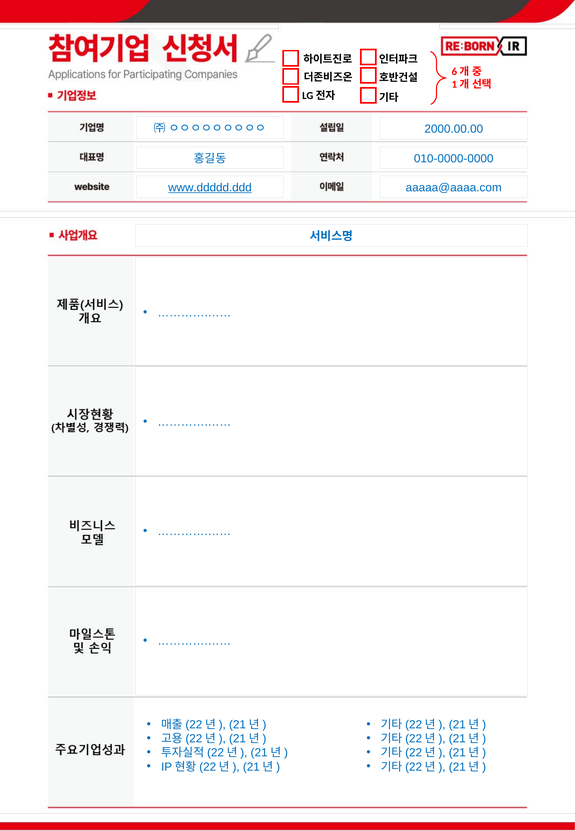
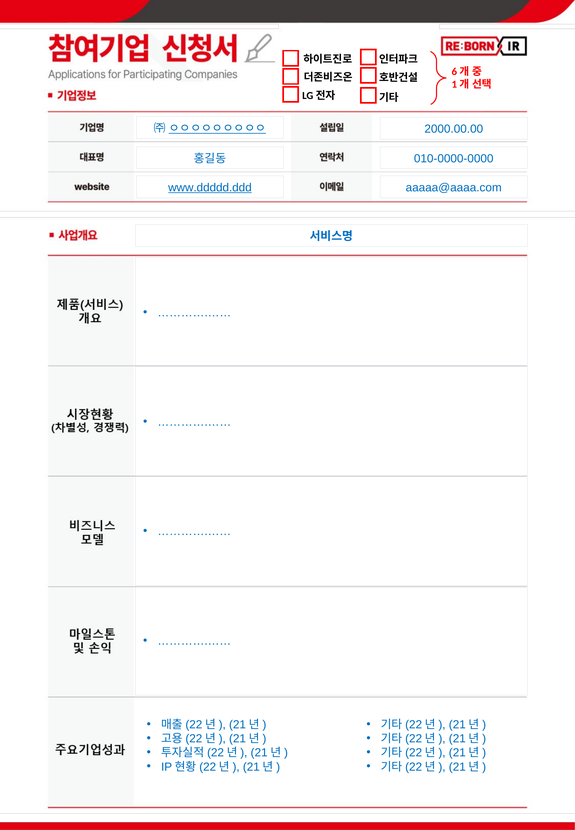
ㅇㅇㅇㅇㅇㅇㅇㅇㅇ underline: none -> present (217, 128)
